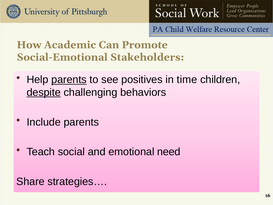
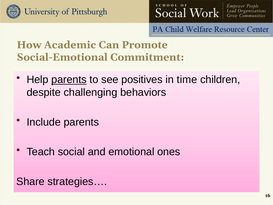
Stakeholders: Stakeholders -> Commitment (147, 57)
despite underline: present -> none (44, 92)
need: need -> ones (169, 152)
